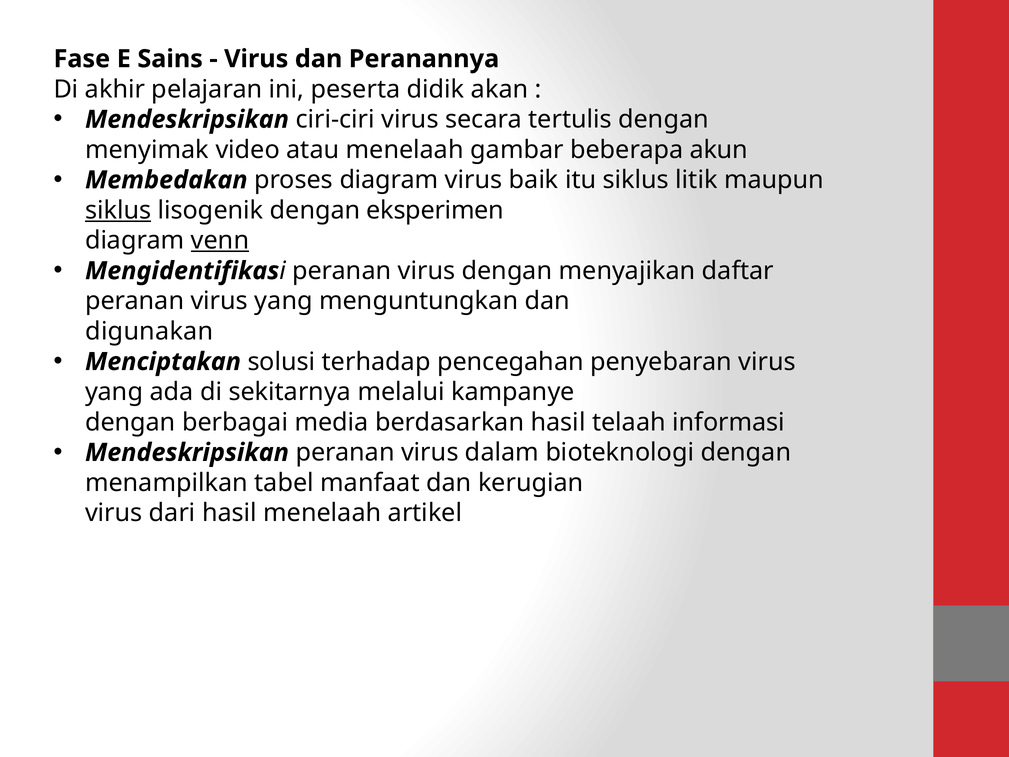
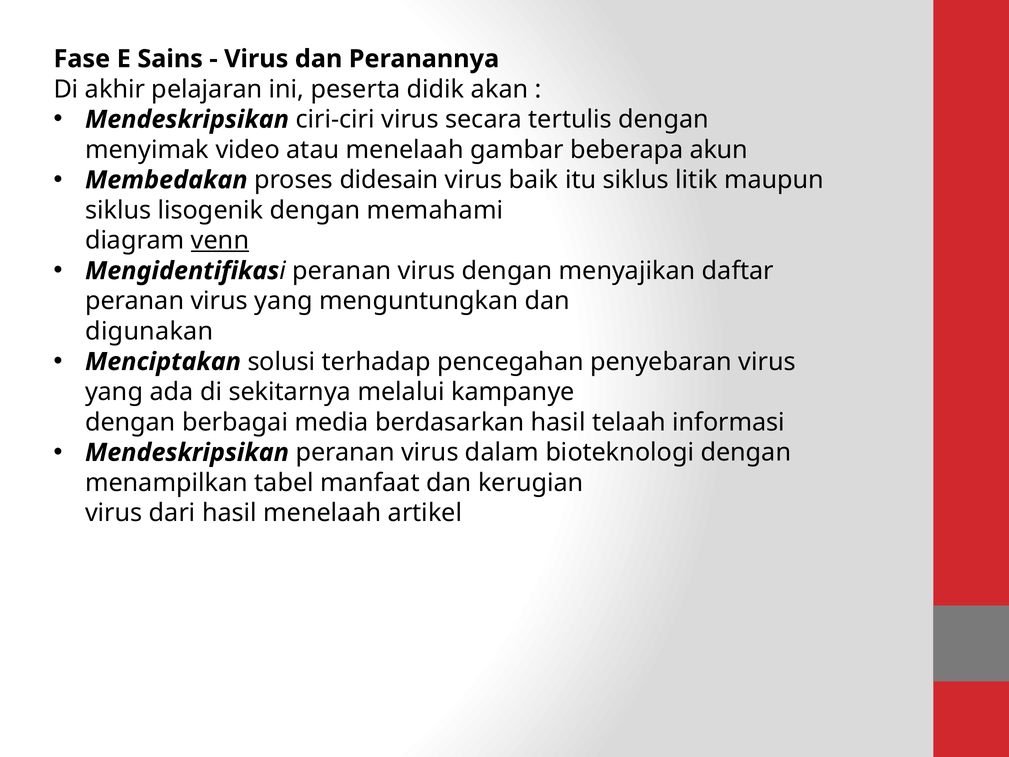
proses diagram: diagram -> didesain (389, 180)
siklus underline: present -> none (118, 210)
eksperimen: eksperimen -> memahami (435, 210)
